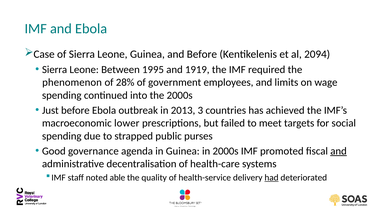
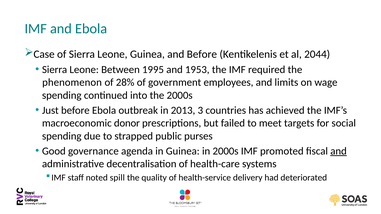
2094: 2094 -> 2044 (317, 54)
1919: 1919 -> 1953 (197, 70)
lower: lower -> donor (127, 123)
able: able -> spill (117, 178)
had underline: present -> none (272, 178)
